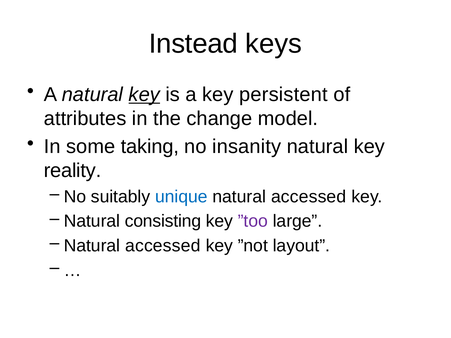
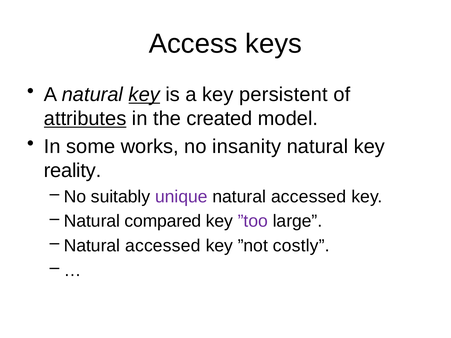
Instead: Instead -> Access (193, 44)
attributes underline: none -> present (85, 119)
change: change -> created (219, 119)
taking: taking -> works (150, 147)
unique colour: blue -> purple (181, 197)
consisting: consisting -> compared (163, 221)
layout: layout -> costly (301, 246)
